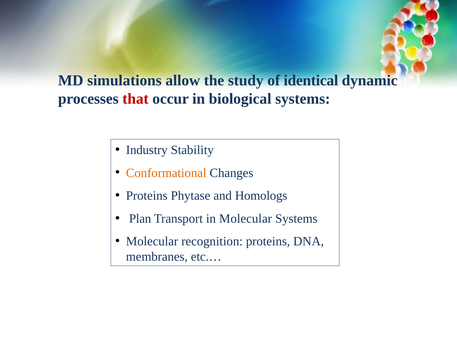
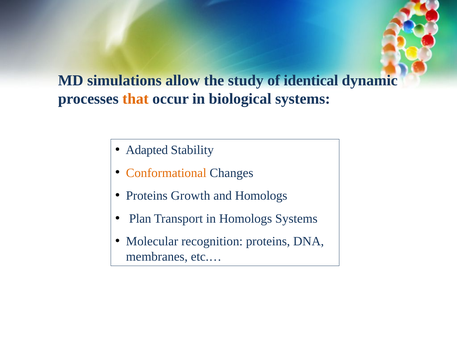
that colour: red -> orange (136, 99)
Industry: Industry -> Adapted (147, 150)
Phytase: Phytase -> Growth (190, 196)
in Molecular: Molecular -> Homologs (246, 218)
